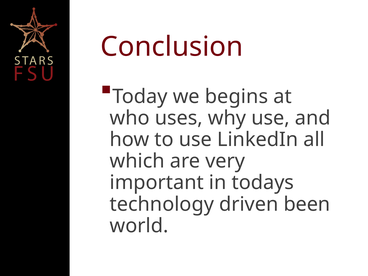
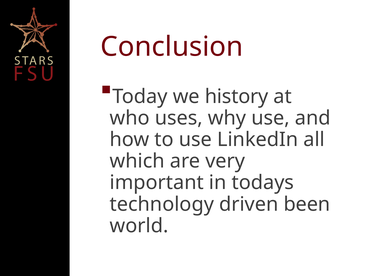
begins: begins -> history (237, 97)
